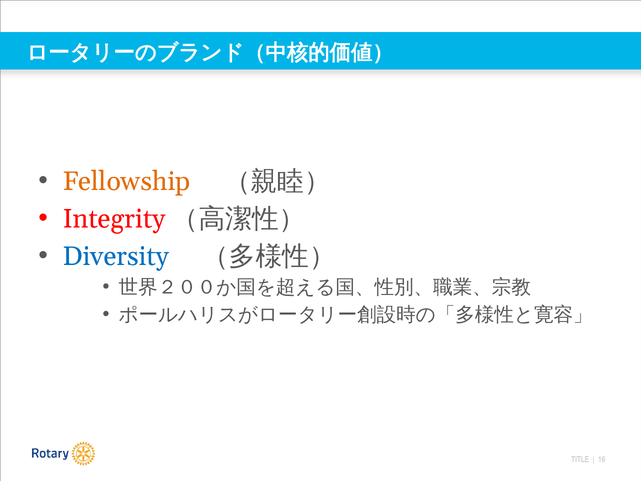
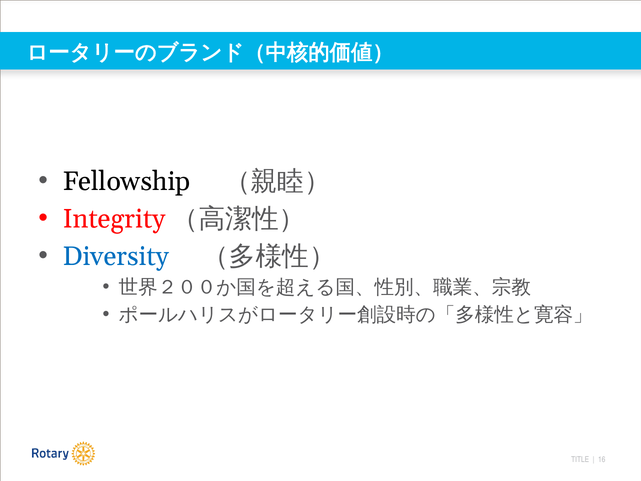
Fellowship colour: orange -> black (127, 181)
